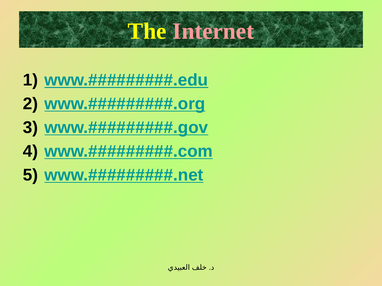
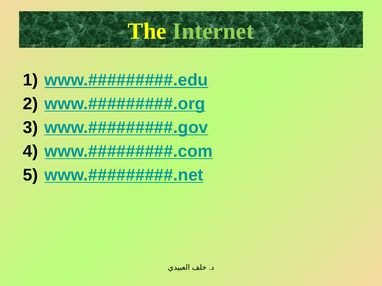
Internet colour: pink -> light green (213, 31)
